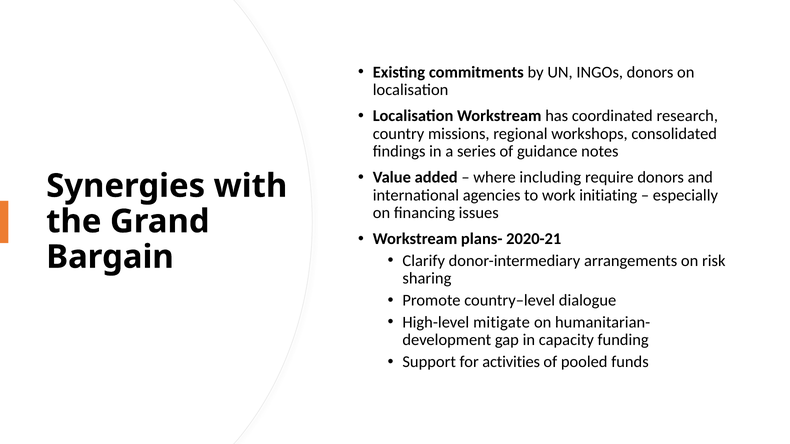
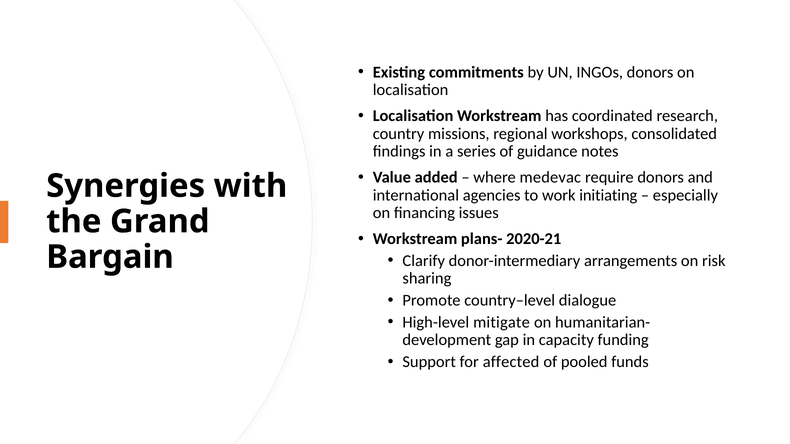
including: including -> medevac (550, 178)
activities: activities -> affected (511, 362)
